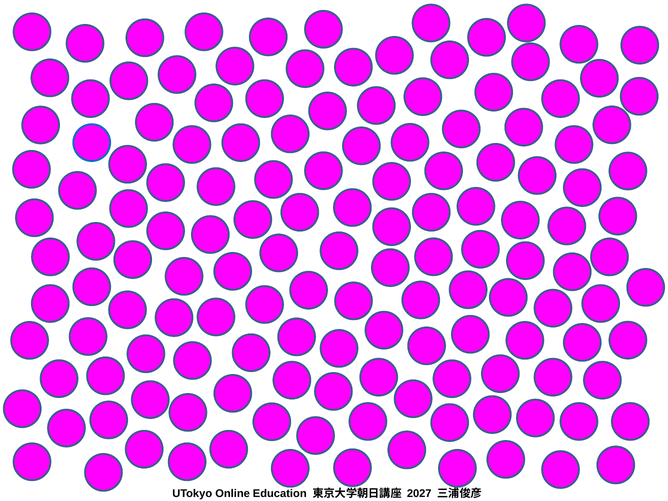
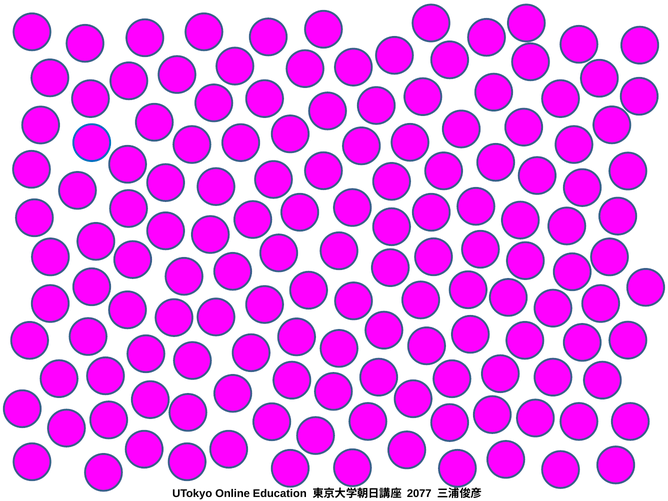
2027: 2027 -> 2077 (419, 494)
